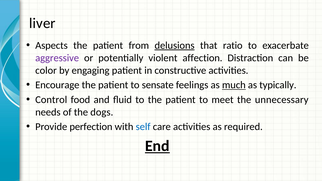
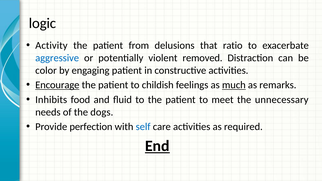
liver: liver -> logic (43, 23)
Aspects: Aspects -> Activity (51, 45)
delusions underline: present -> none (175, 45)
aggressive colour: purple -> blue (57, 58)
affection: affection -> removed (202, 58)
Encourage underline: none -> present (57, 85)
sensate: sensate -> childish (158, 85)
typically: typically -> remarks (278, 85)
Control: Control -> Inhibits (51, 100)
